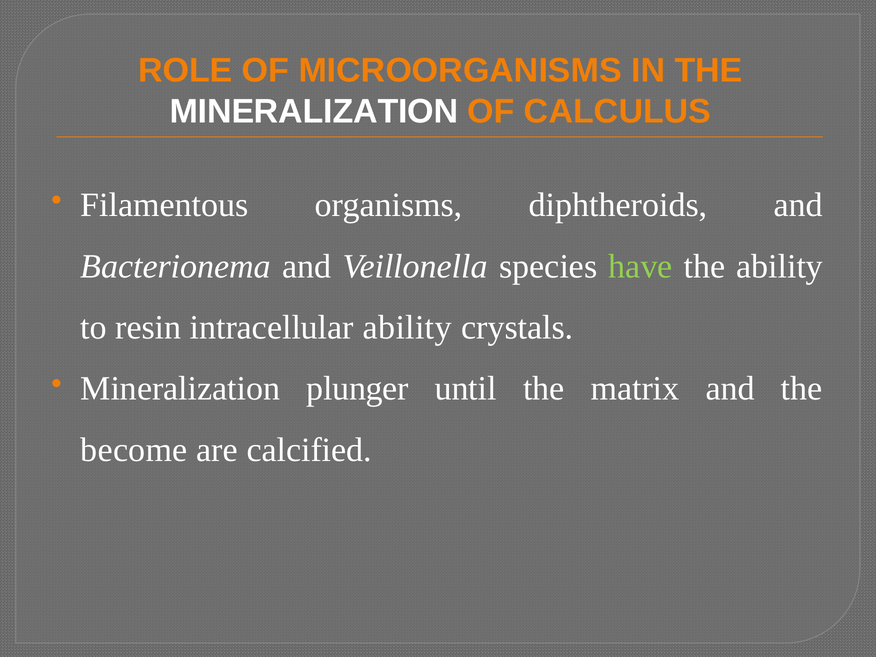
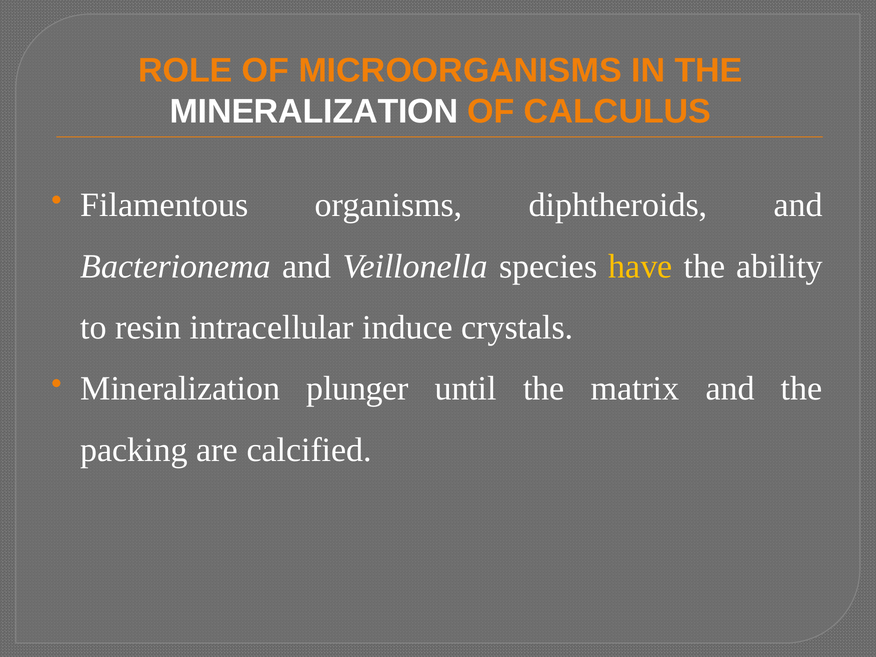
have colour: light green -> yellow (641, 266)
intracellular ability: ability -> induce (407, 328)
become: become -> packing (134, 450)
